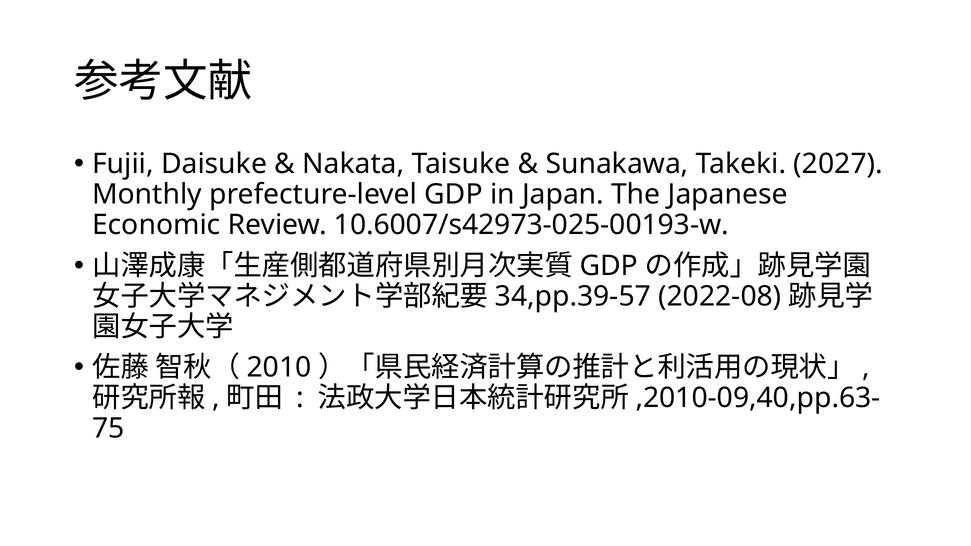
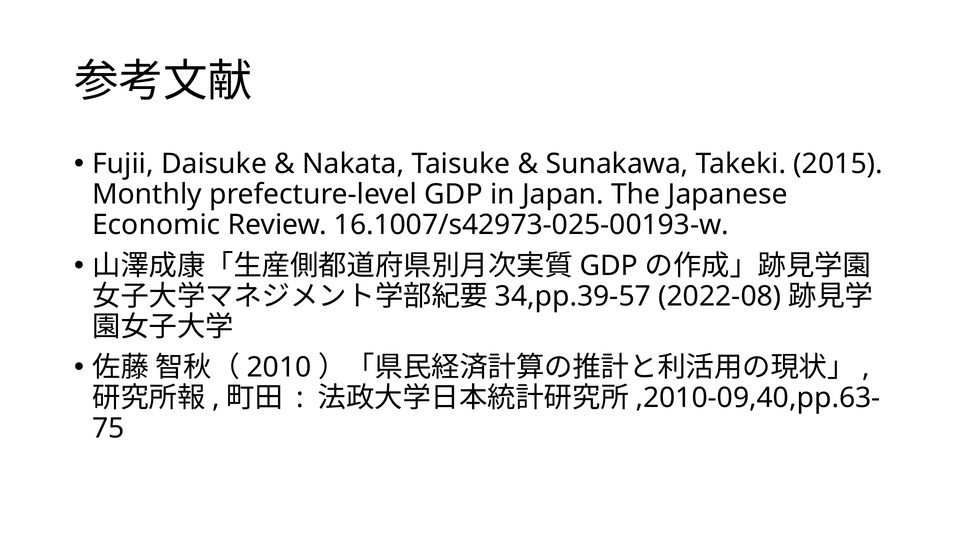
2027: 2027 -> 2015 (838, 164)
10.6007/s42973-025-00193-w: 10.6007/s42973-025-00193-w -> 16.1007/s42973-025-00193-w (531, 225)
